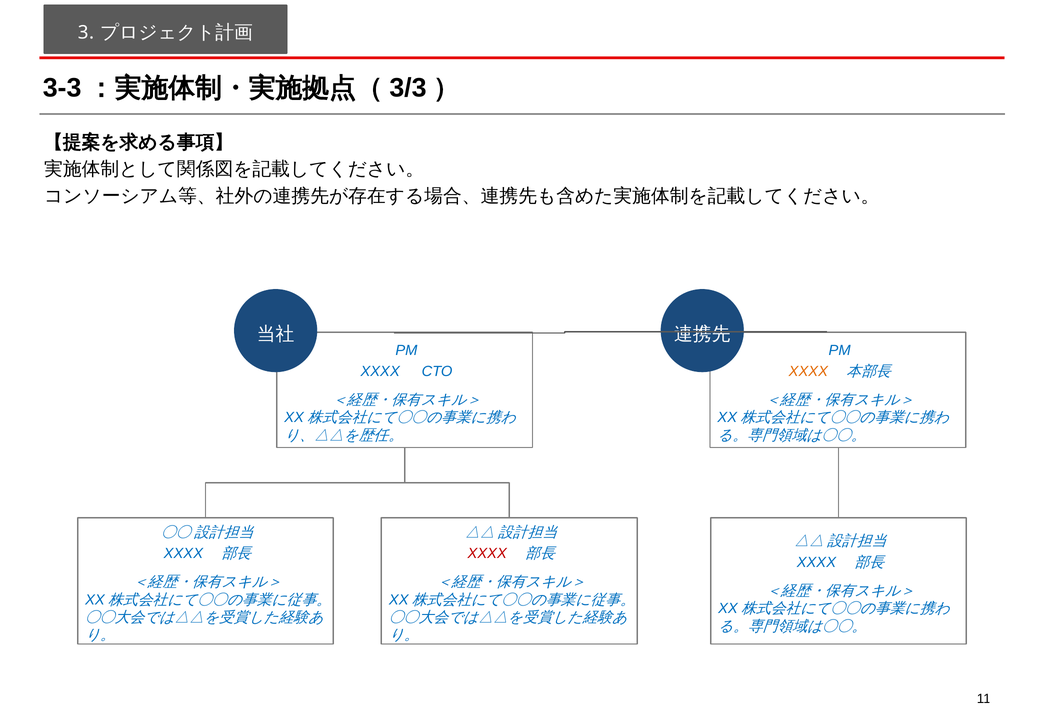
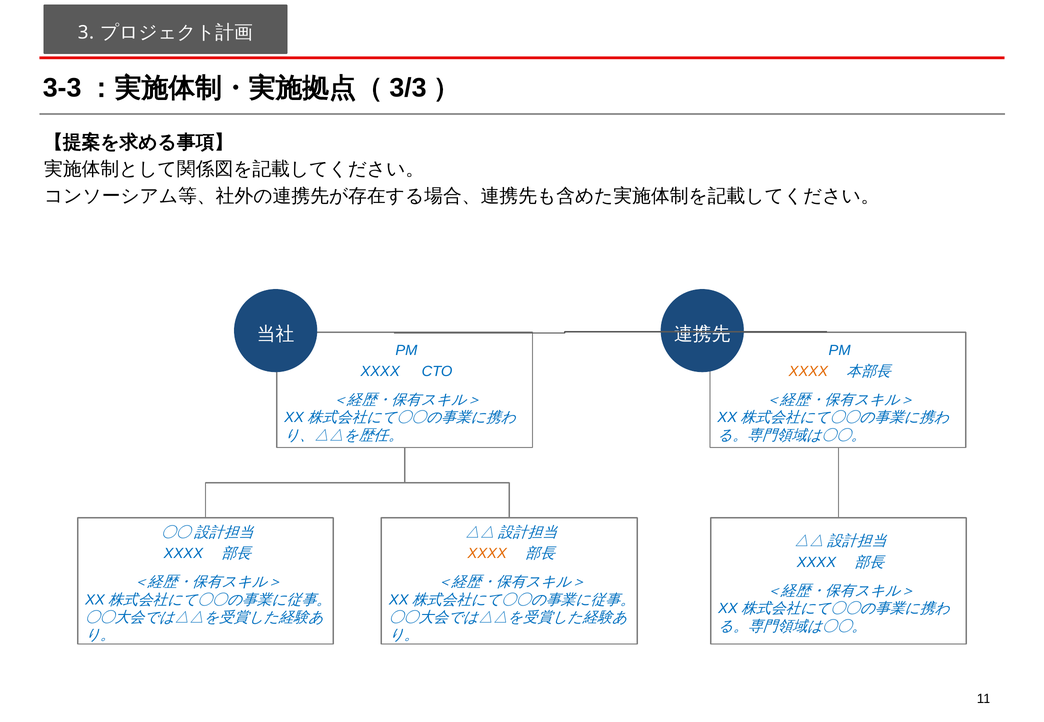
XXXX colour: red -> orange (487, 554)
